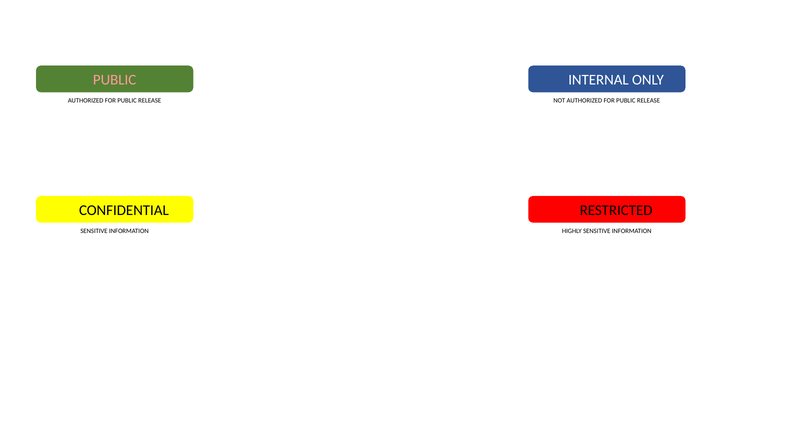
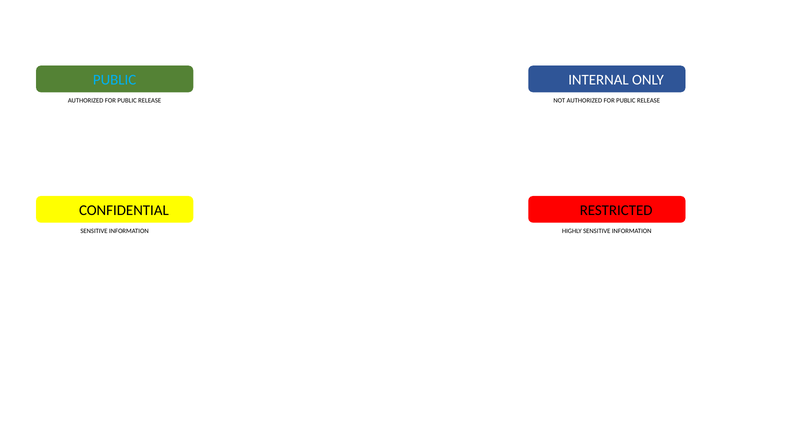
PUBLIC colour: pink -> light blue (115, 80)
